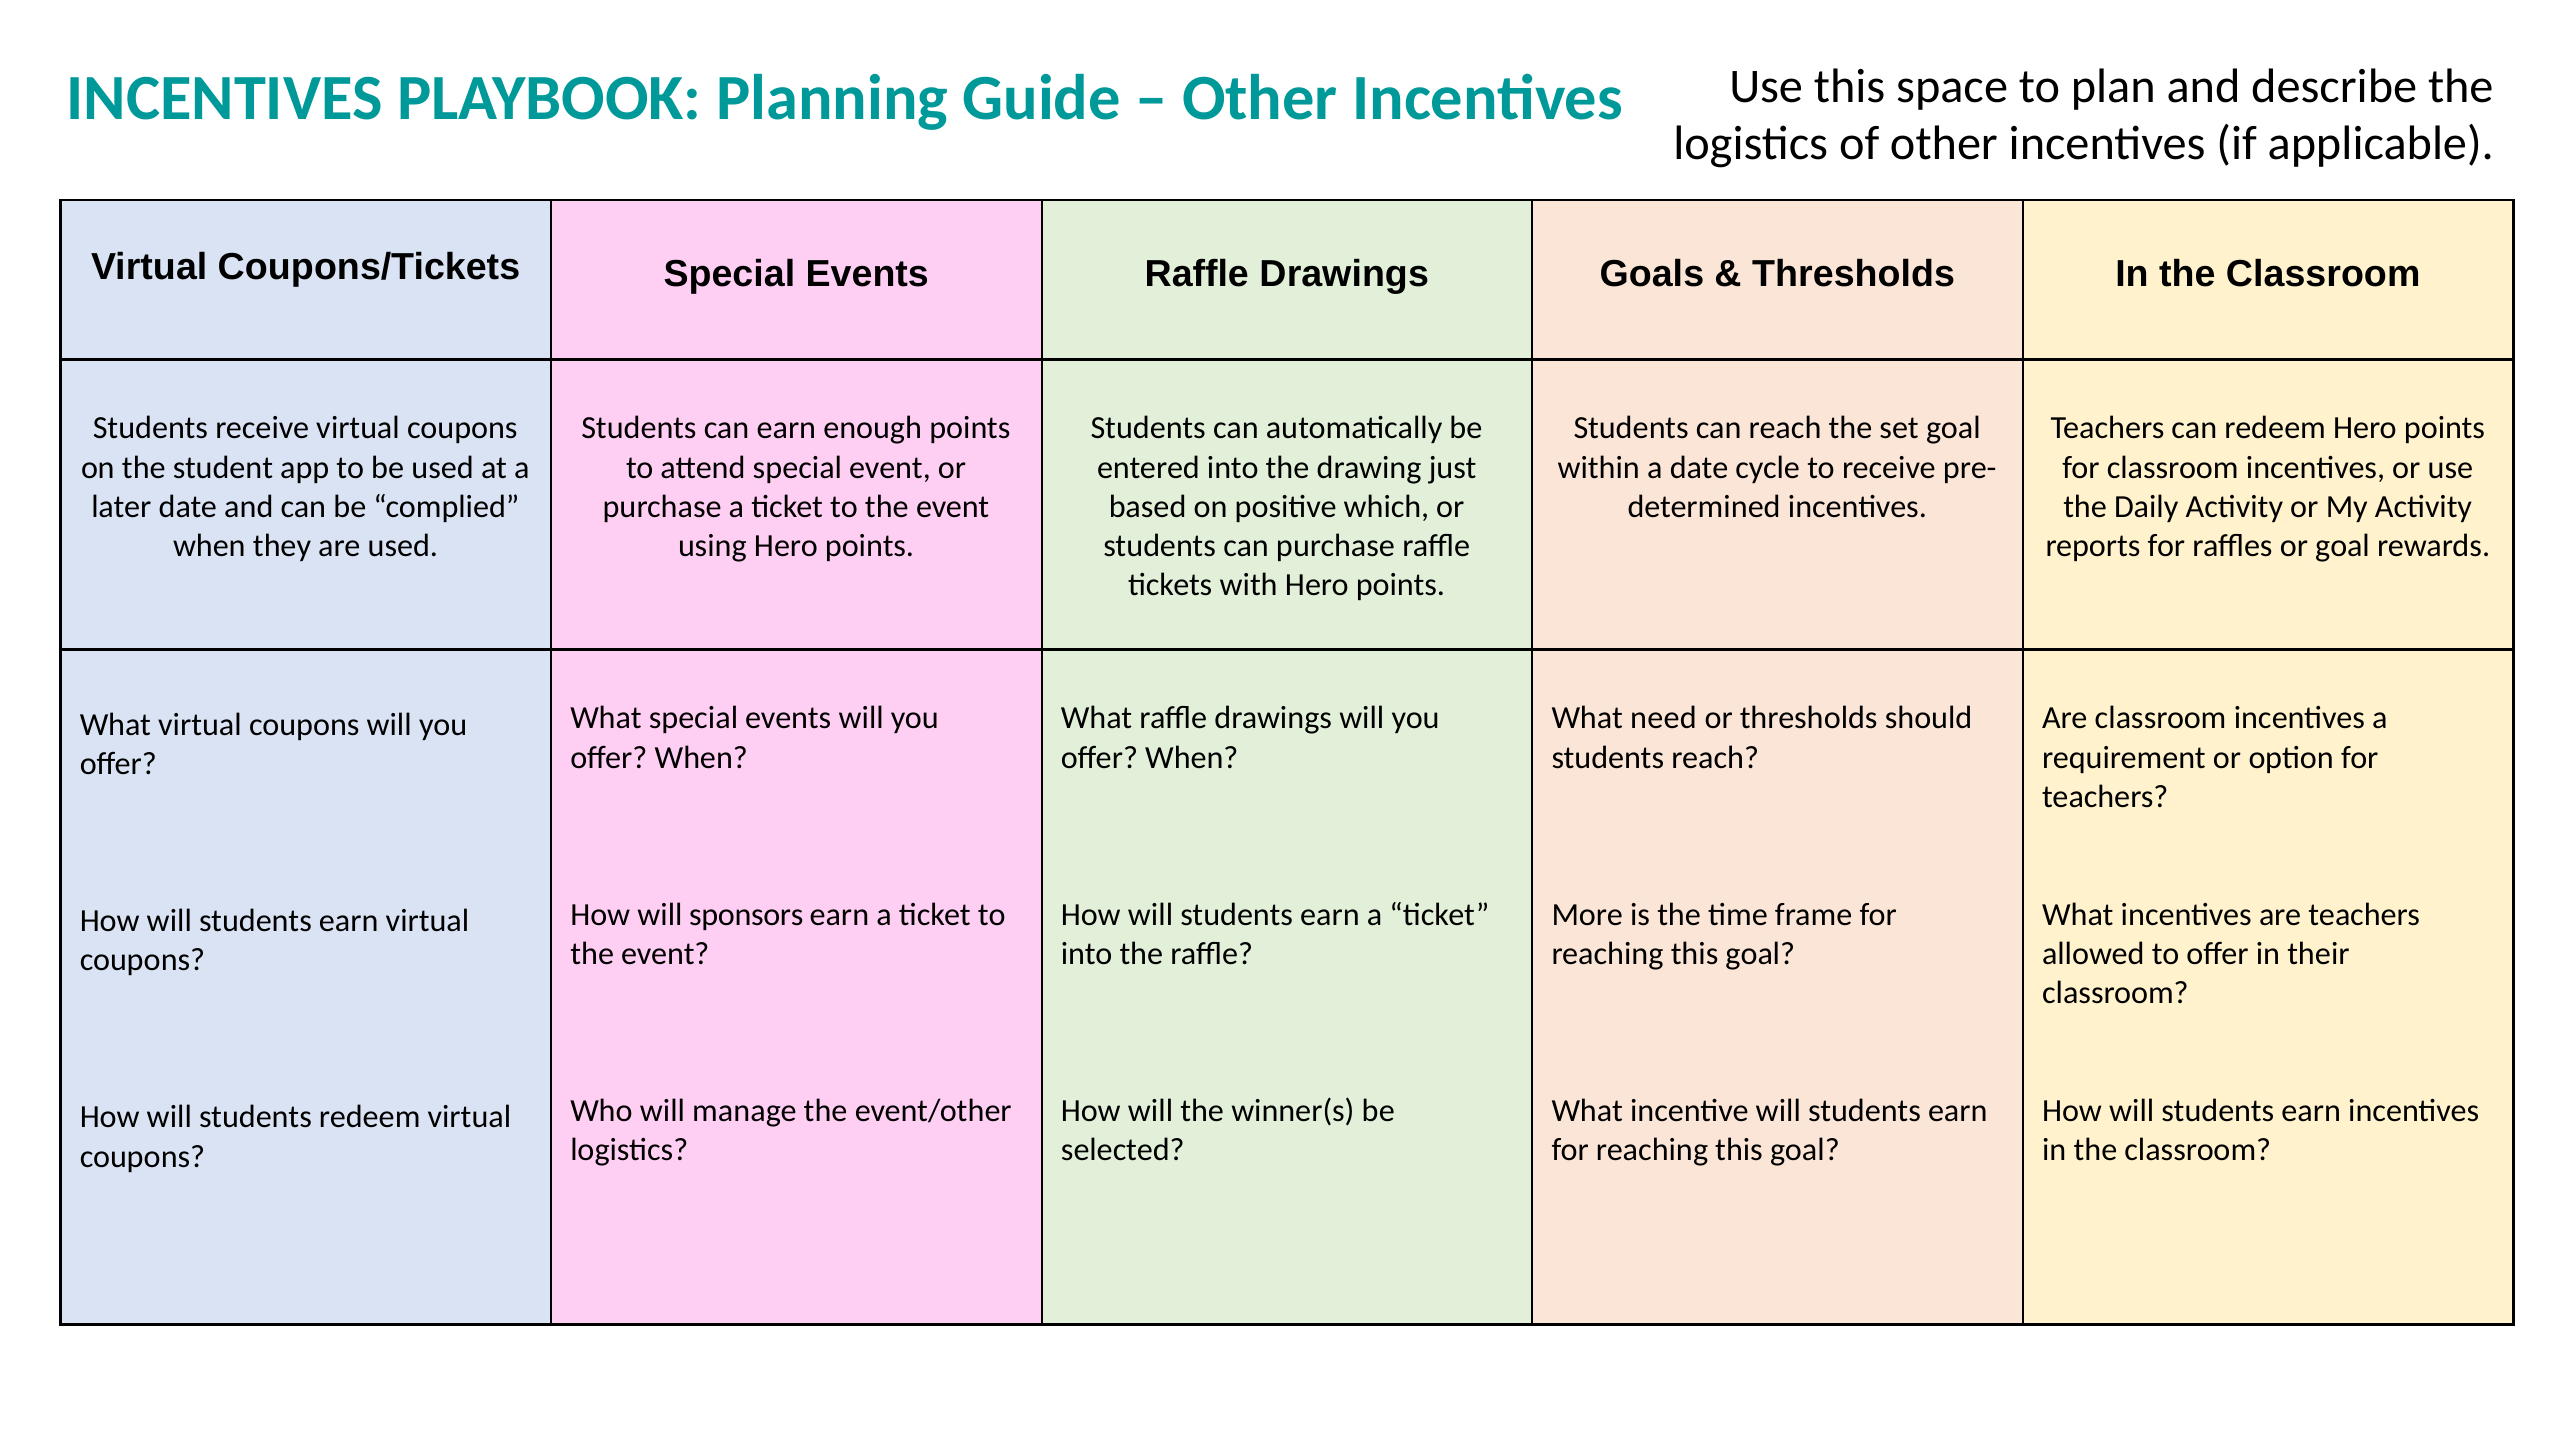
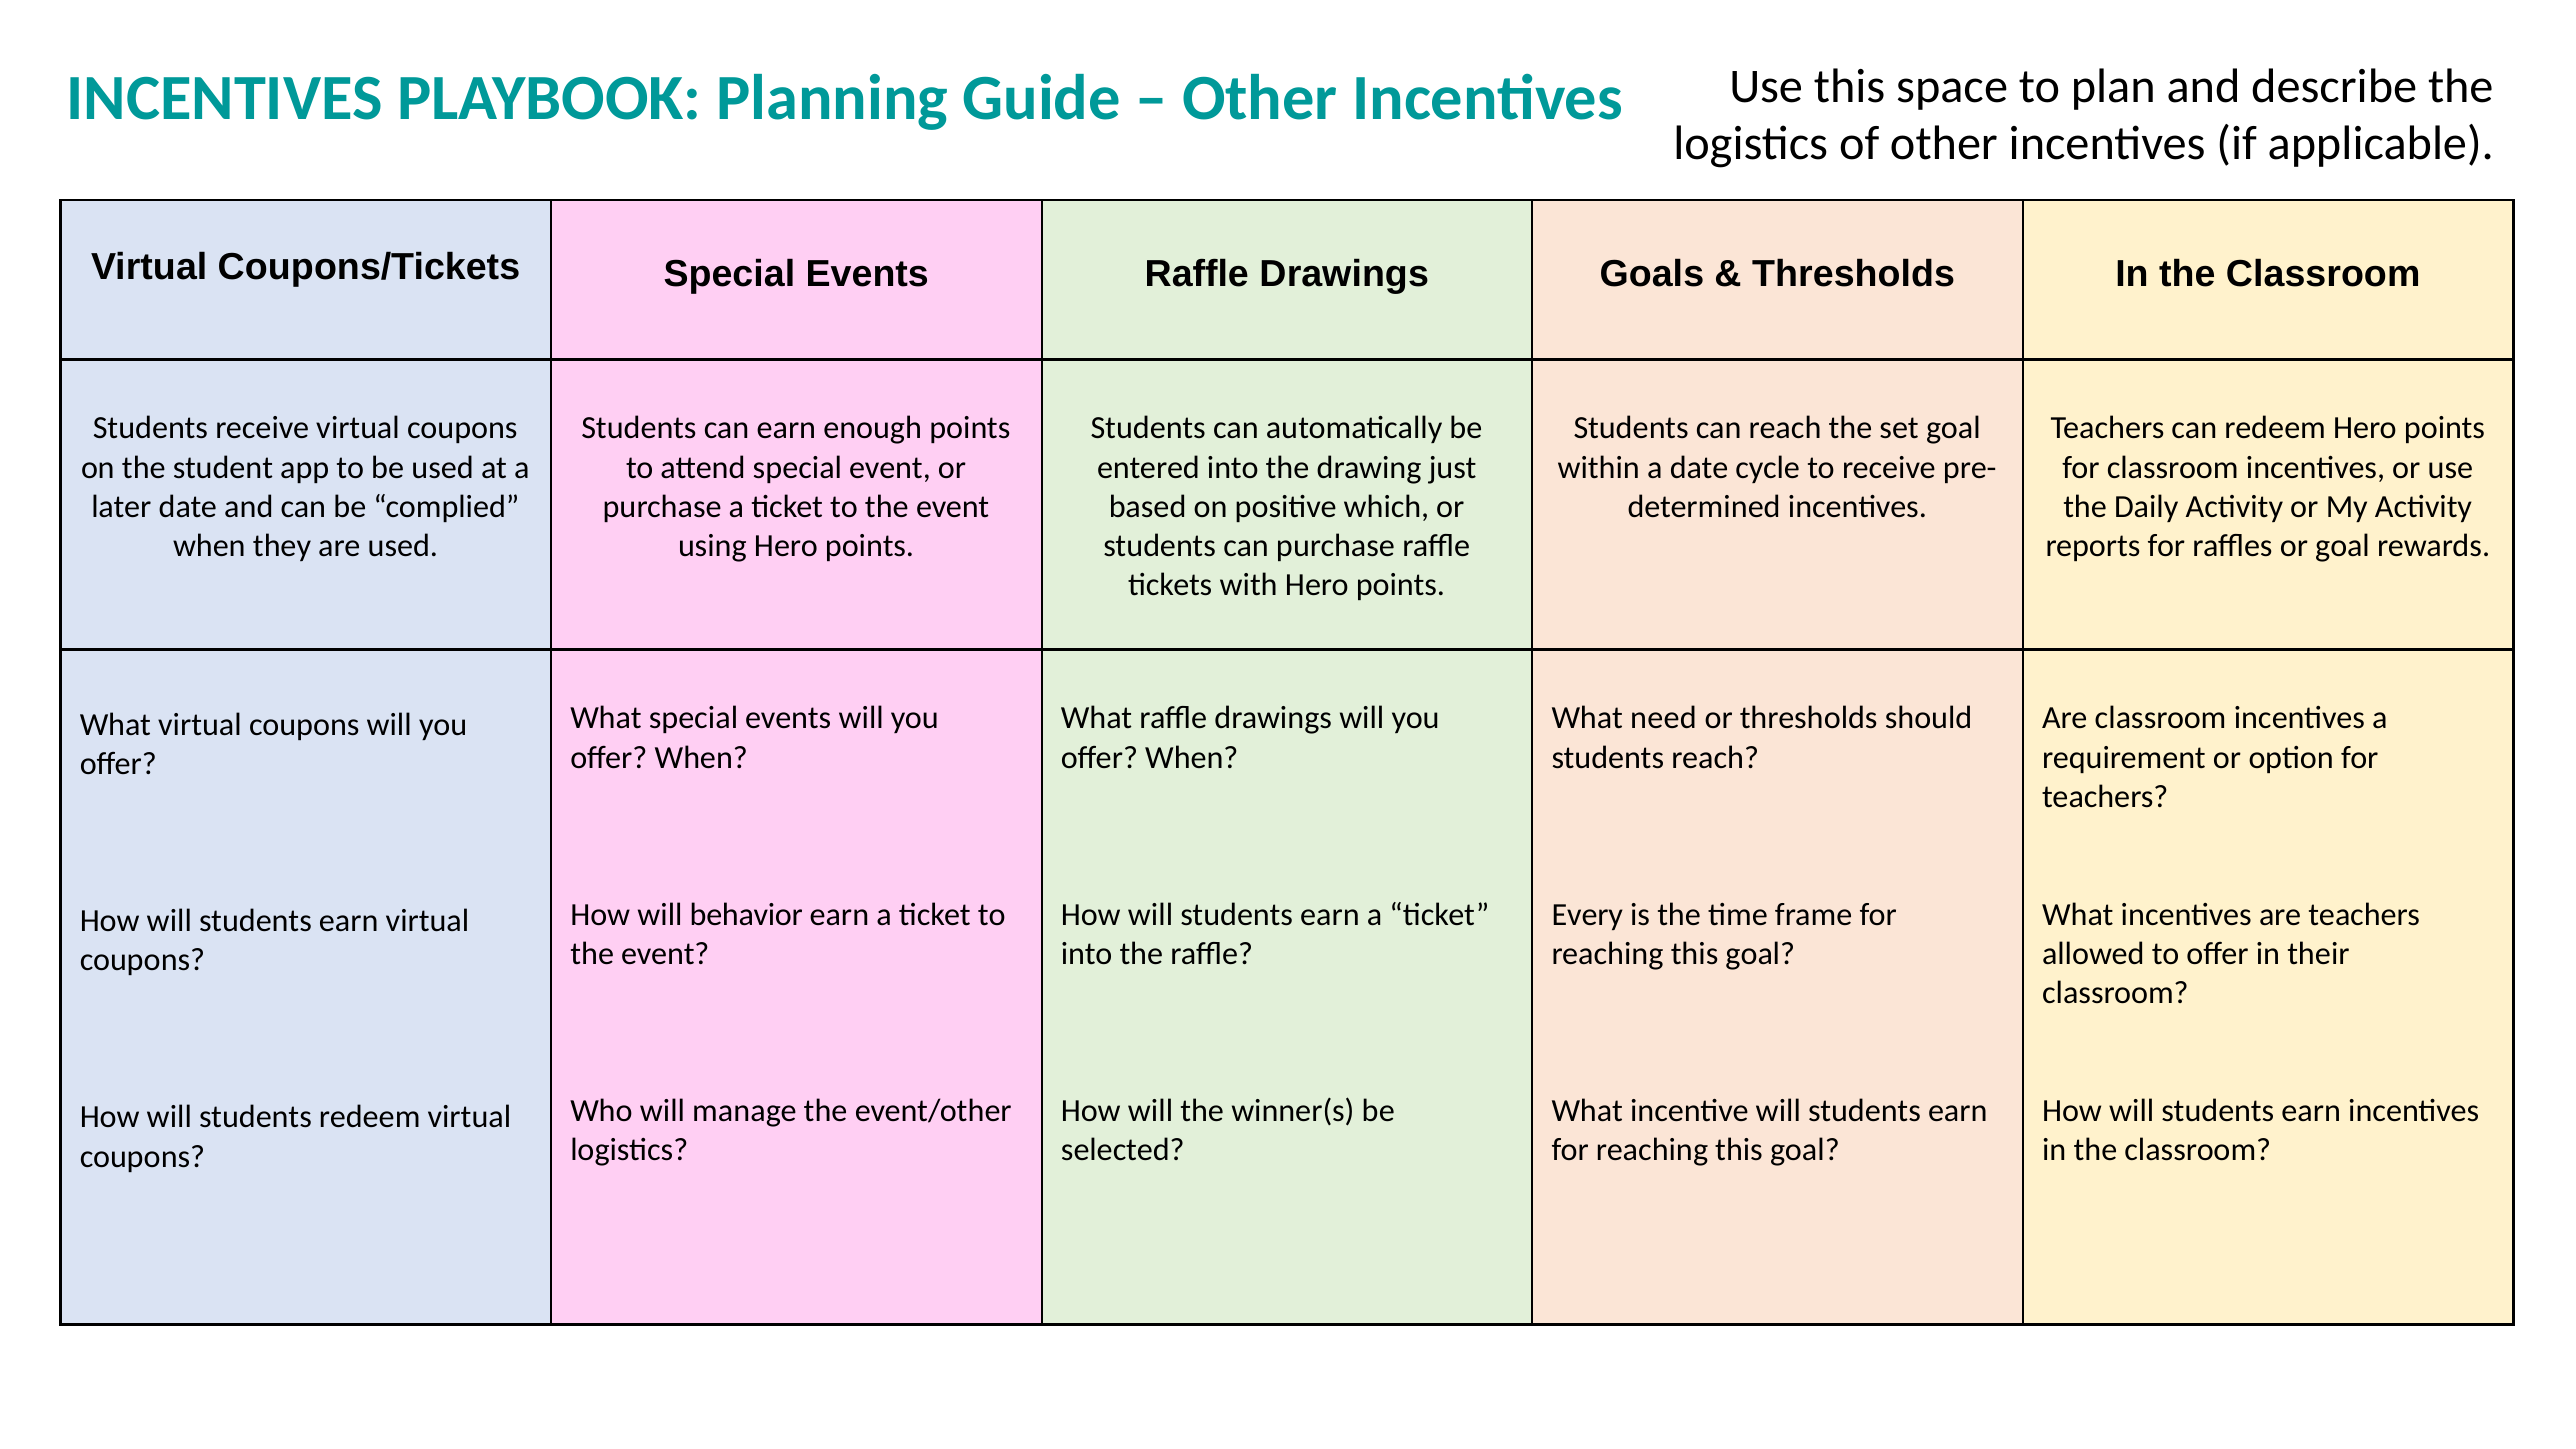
sponsors: sponsors -> behavior (746, 915)
More: More -> Every (1587, 915)
